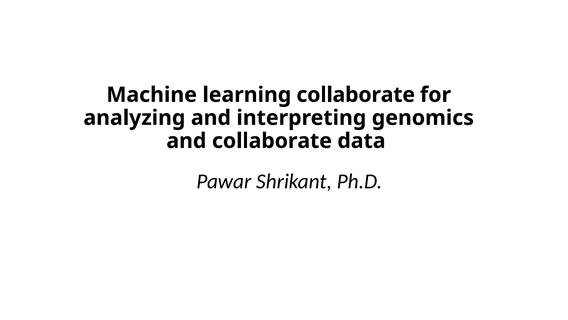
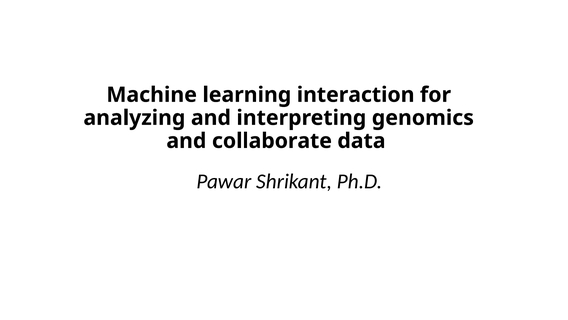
learning collaborate: collaborate -> interaction (356, 95)
